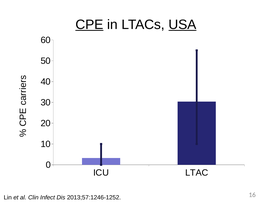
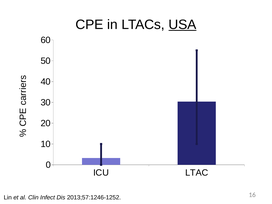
CPE underline: present -> none (89, 25)
